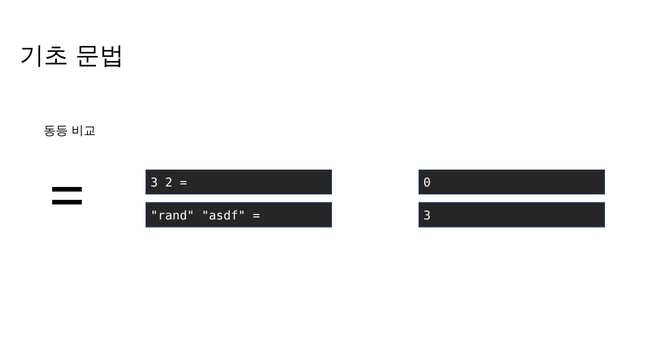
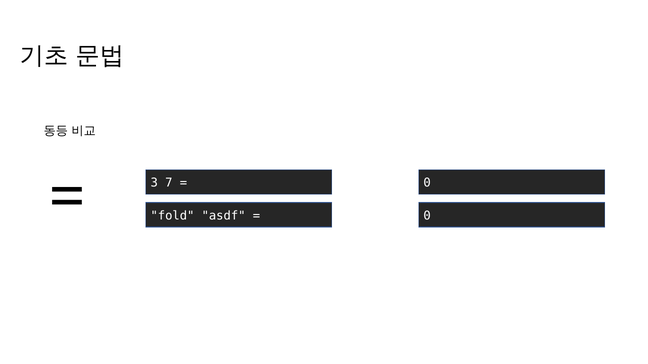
2: 2 -> 7 (169, 183)
rand: rand -> fold (172, 216)
3: 3 -> 0 (427, 216)
